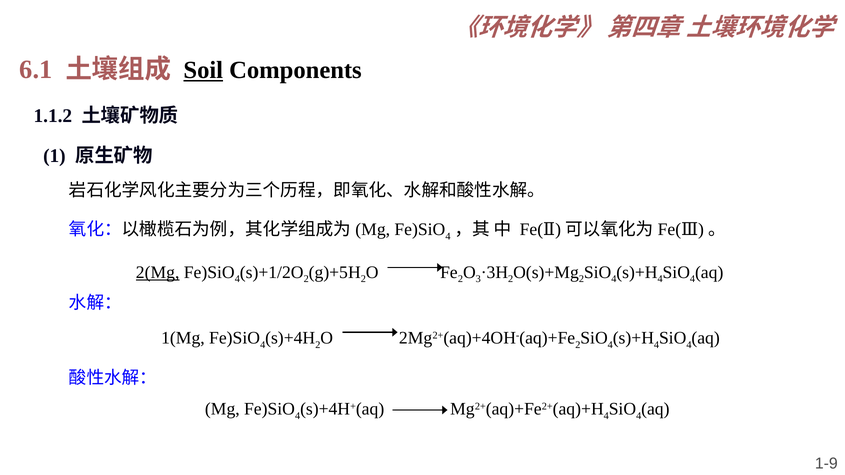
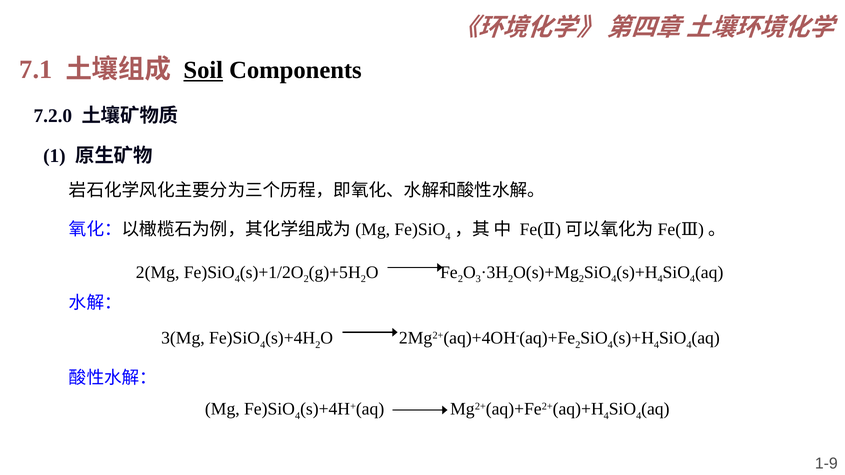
6.1: 6.1 -> 7.1 (36, 70)
1.1.2: 1.1.2 -> 7.2.0 (53, 116)
2(Mg underline: present -> none (158, 272)
1(Mg: 1(Mg -> 3(Mg (183, 338)
